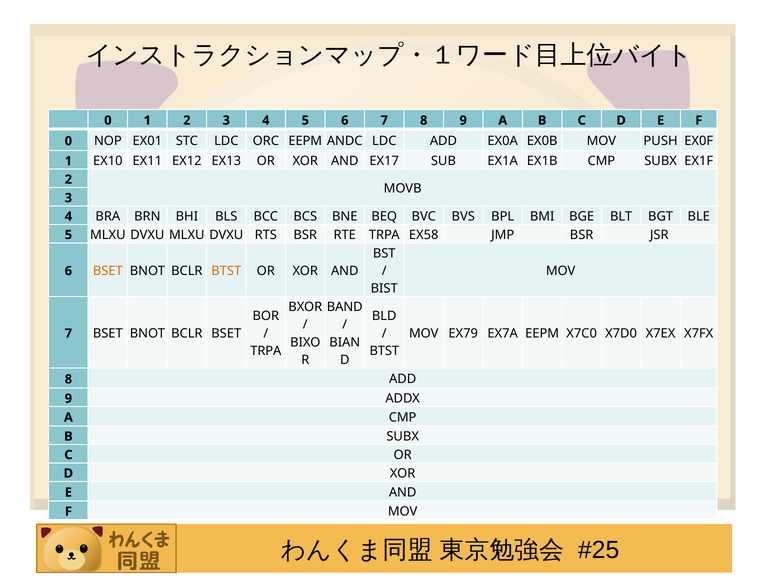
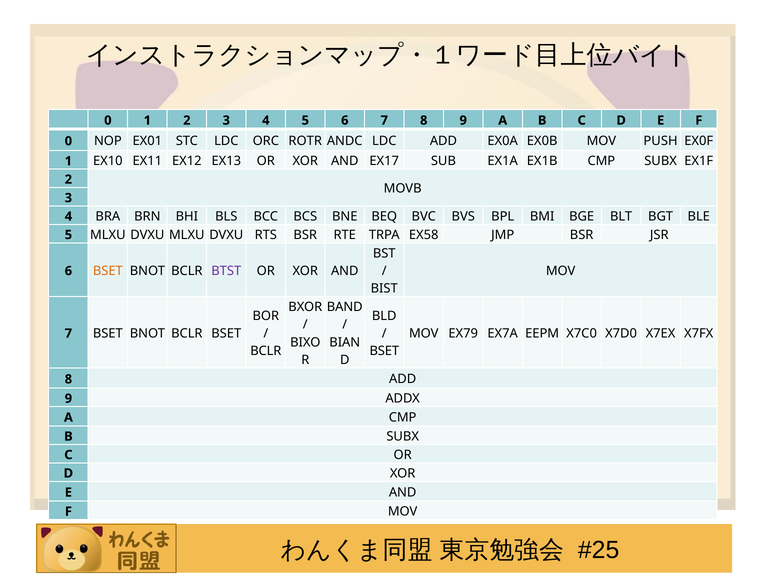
ORC EEPM: EEPM -> ROTR (305, 141)
BTST colour: orange -> purple (226, 271)
TRPA: TRPA -> BCLR (266, 351)
BTST: BTST -> BSET (384, 351)
